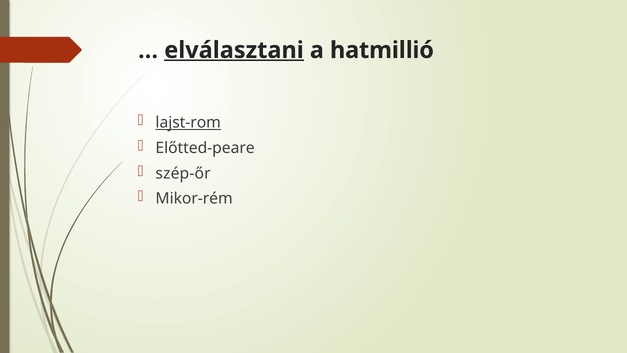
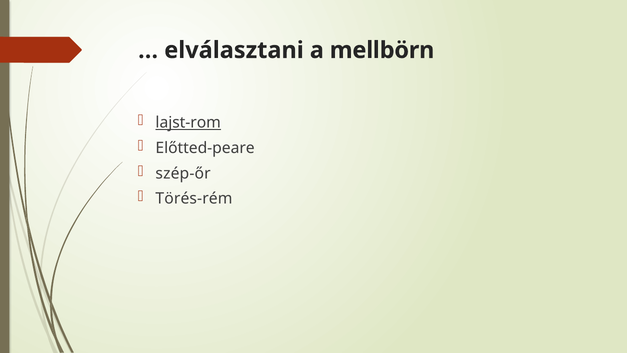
elválasztani underline: present -> none (234, 50)
hatmillió: hatmillió -> mellbörn (382, 50)
Mikor-rém: Mikor-rém -> Törés-rém (194, 199)
